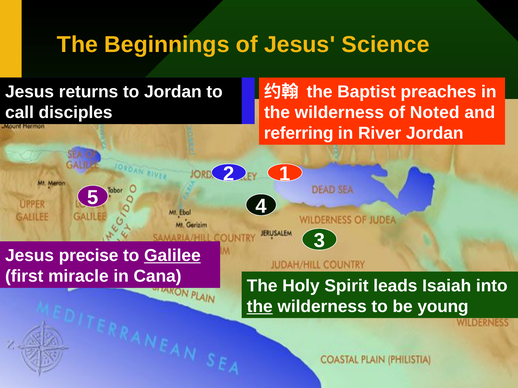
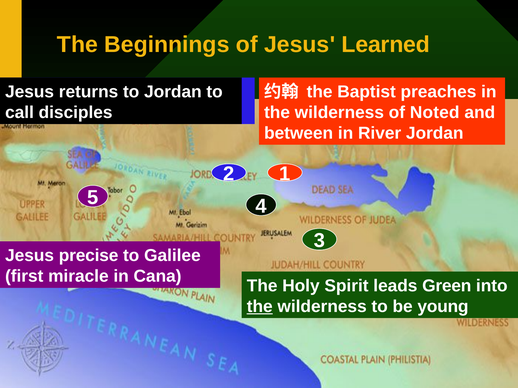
Science: Science -> Learned (386, 45)
referring: referring -> between (299, 133)
Galilee underline: present -> none (172, 256)
Isaiah: Isaiah -> Green (447, 286)
